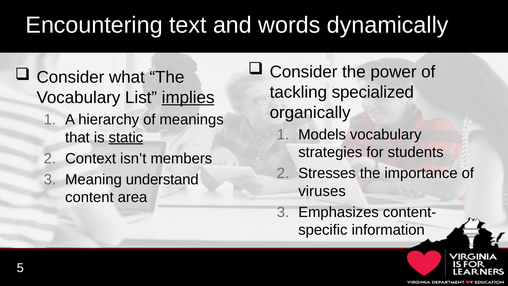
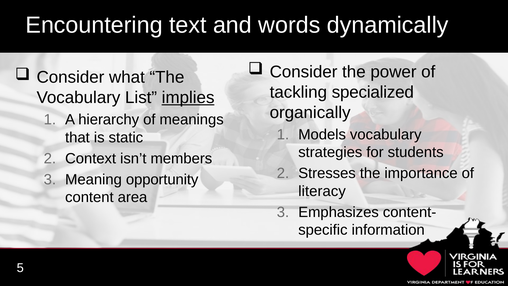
static underline: present -> none (126, 137)
understand: understand -> opportunity (162, 179)
viruses: viruses -> literacy (322, 191)
